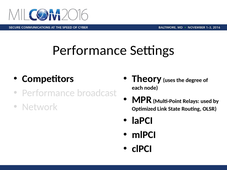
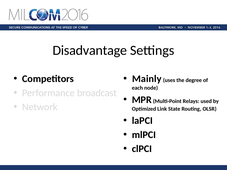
Performance: Performance -> Disadvantage (90, 50)
Theory: Theory -> Mainly (147, 79)
